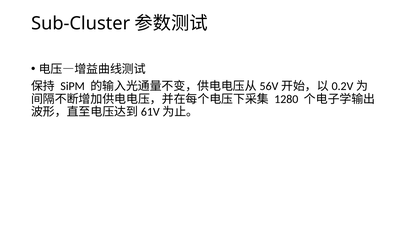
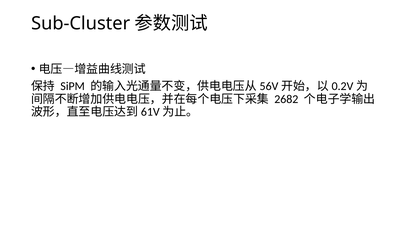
1280: 1280 -> 2682 (286, 99)
